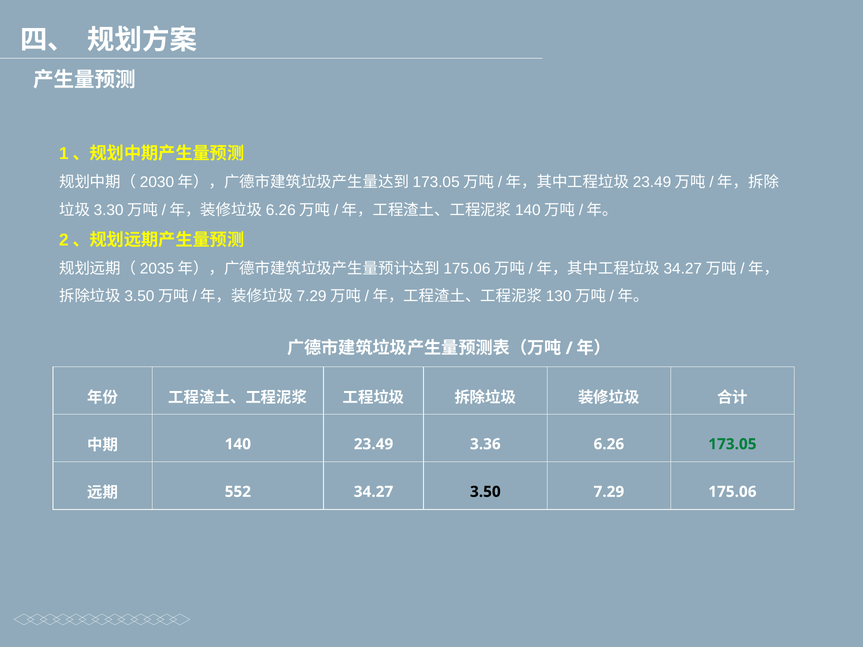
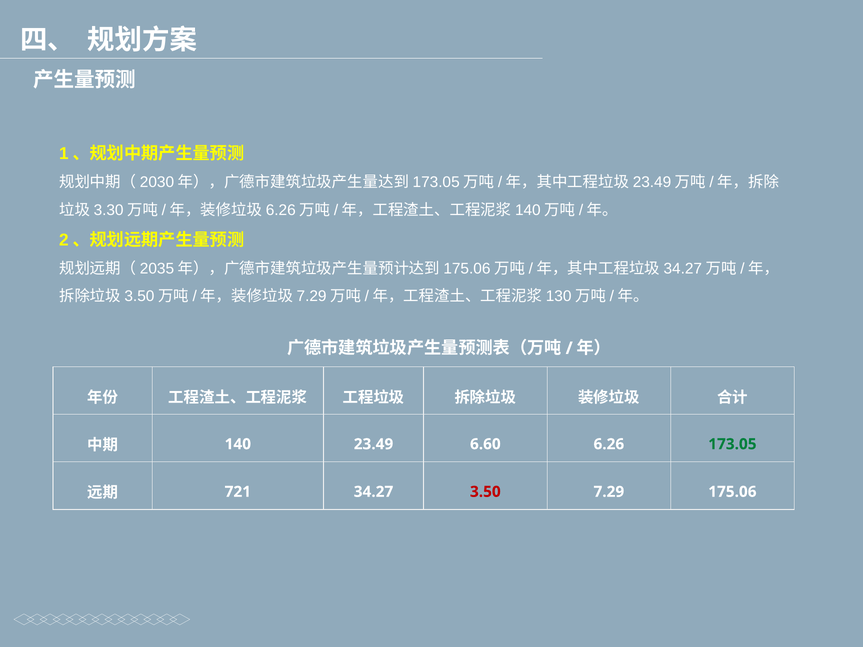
3.36: 3.36 -> 6.60 (485, 444)
552: 552 -> 721 (238, 492)
3.50 colour: black -> red (485, 492)
